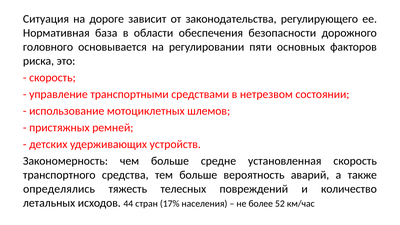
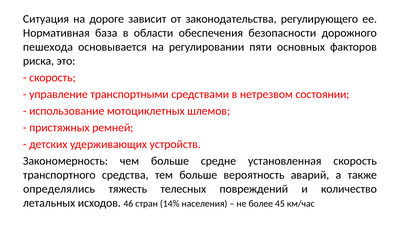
головного: головного -> пешехода (48, 47)
44: 44 -> 46 (128, 204)
17%: 17% -> 14% (170, 204)
52: 52 -> 45 (280, 204)
